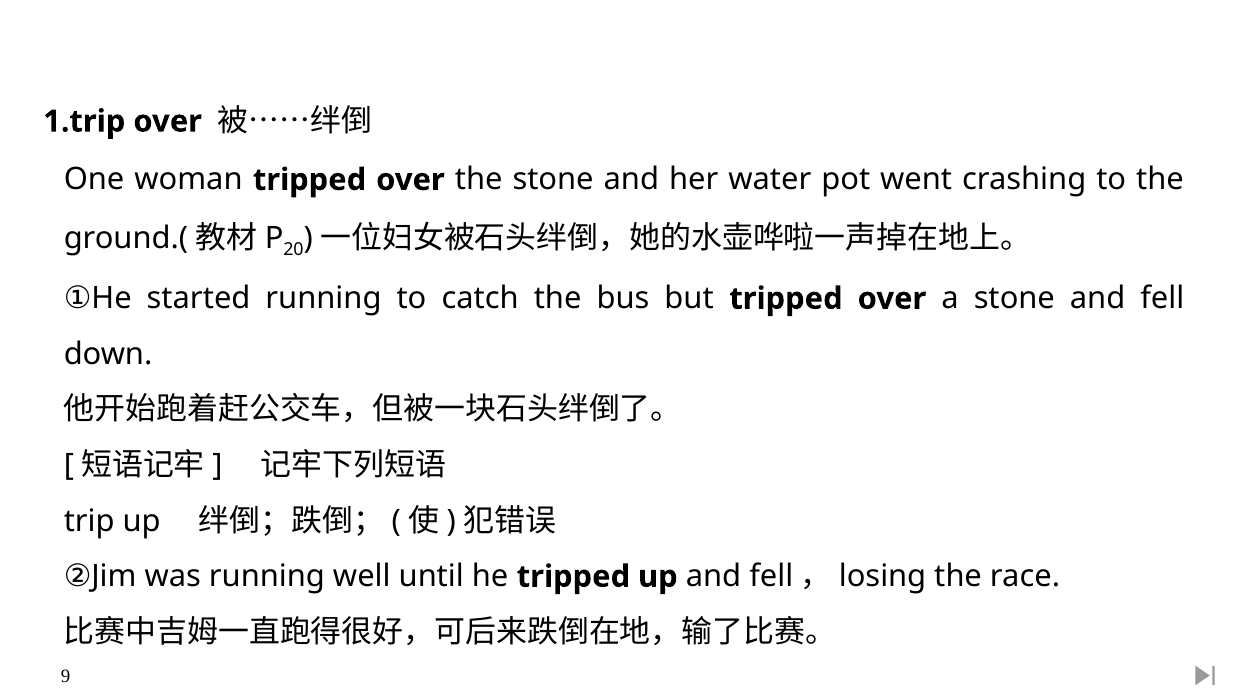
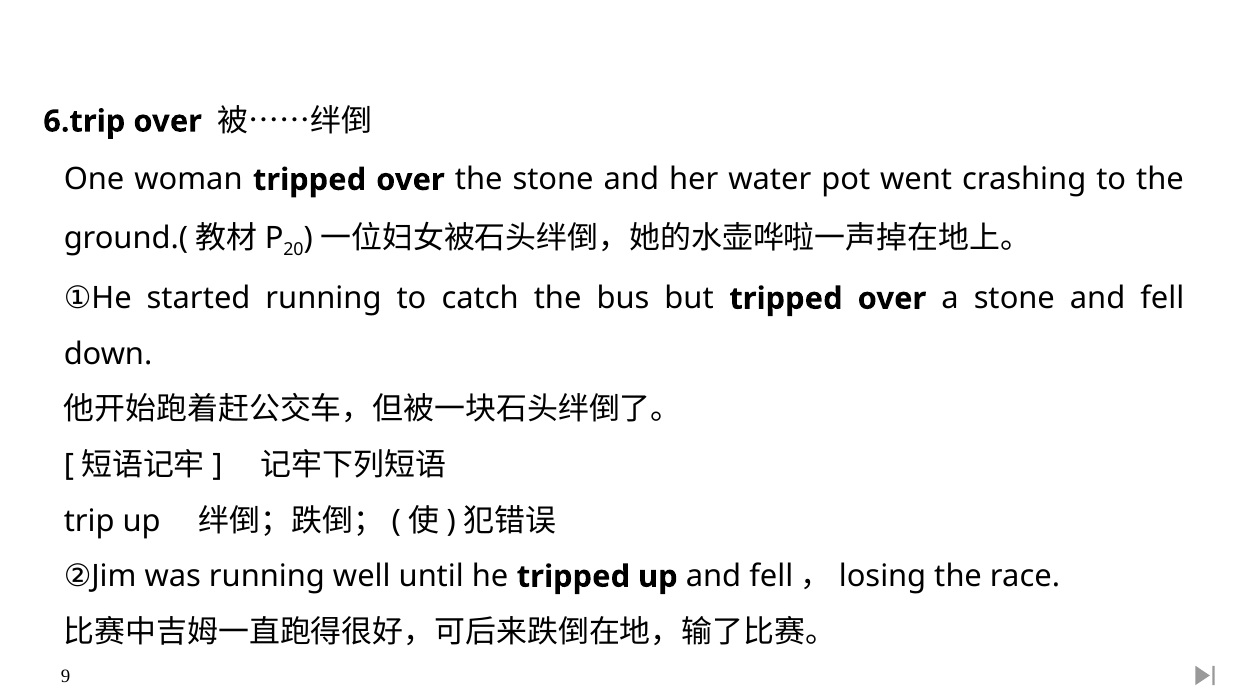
1.trip: 1.trip -> 6.trip (84, 121)
